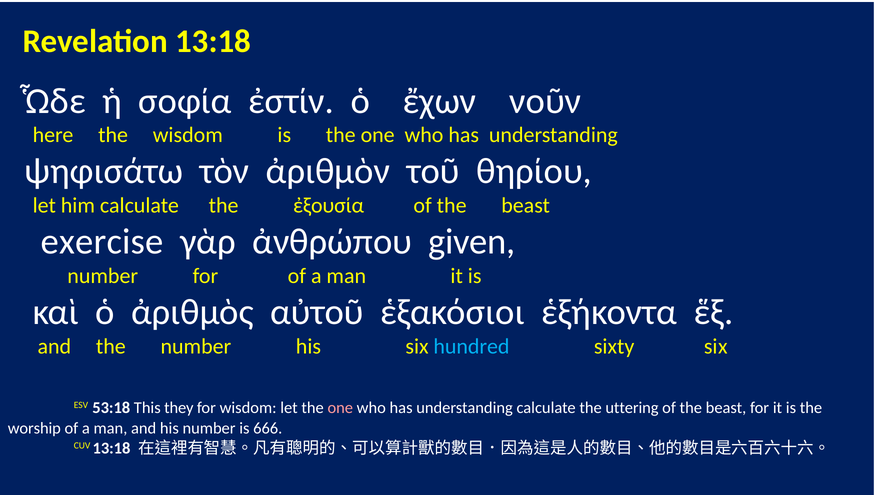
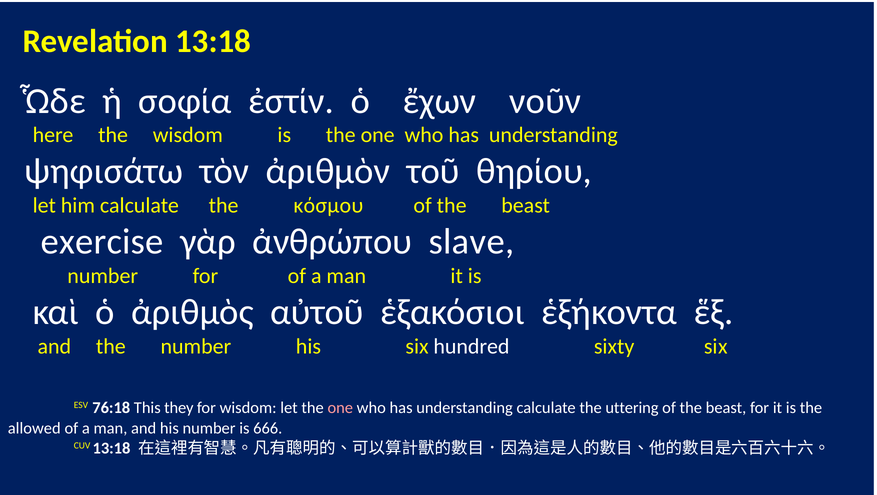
ἐξουσία: ἐξουσία -> κόσμου (328, 205)
given: given -> slave (471, 241)
hundred colour: light blue -> white (471, 346)
53:18: 53:18 -> 76:18 (111, 407)
worship: worship -> allowed (34, 428)
